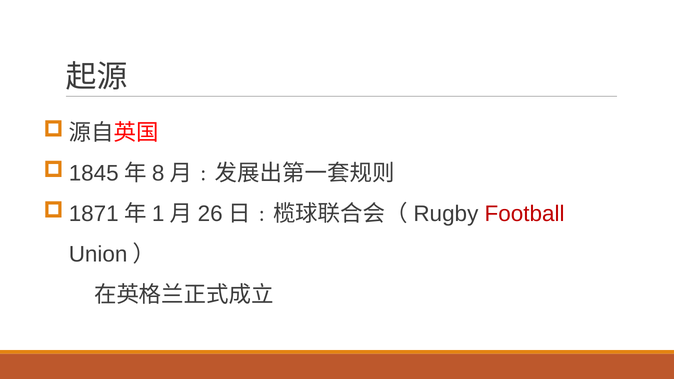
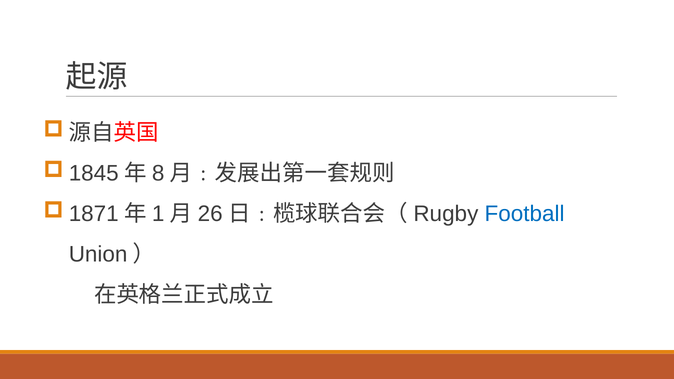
Football colour: red -> blue (525, 214)
